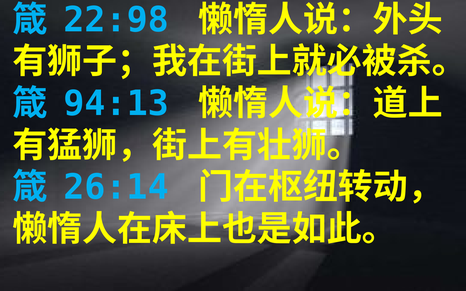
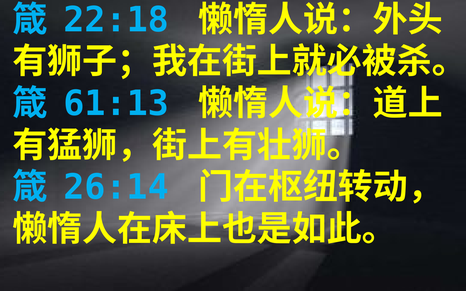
22:98: 22:98 -> 22:18 (116, 20)
94:13: 94:13 -> 61:13 (116, 104)
